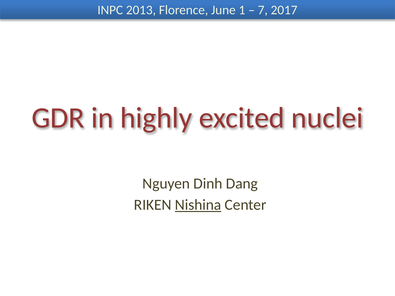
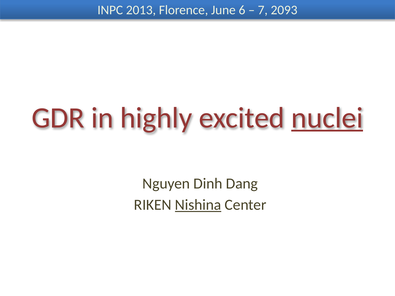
1: 1 -> 6 (242, 10)
2017: 2017 -> 2093 (284, 10)
nuclei underline: none -> present (327, 118)
